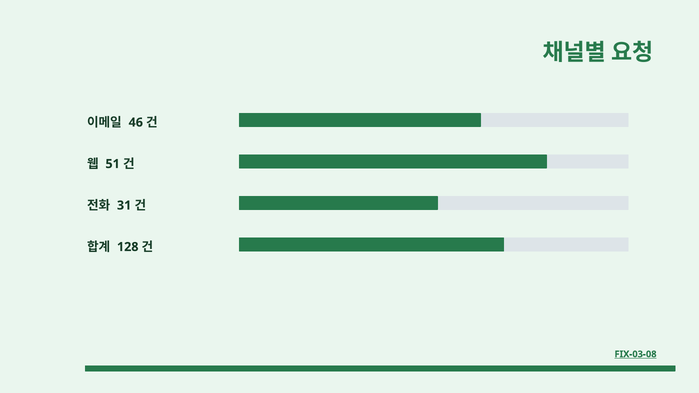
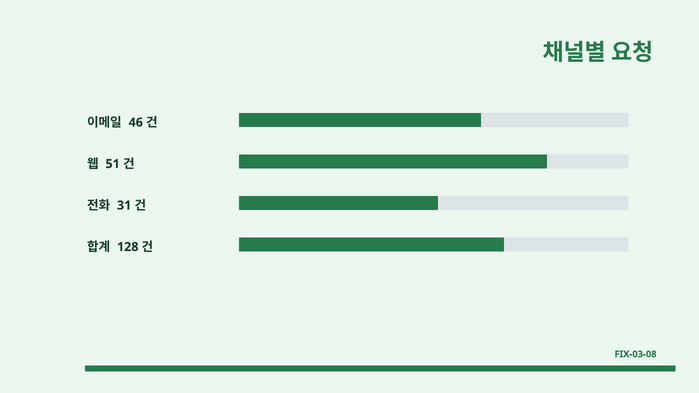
FIX-03-08 underline: present -> none (636, 354)
